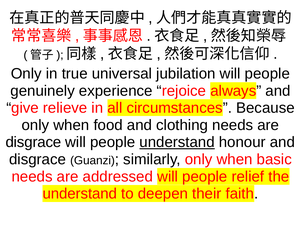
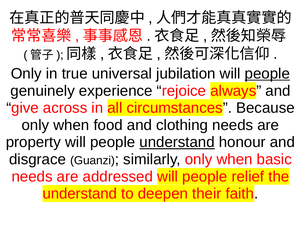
people underline: none -> present (267, 74)
relieve: relieve -> across (65, 108)
disgrace: disgrace -> property (33, 142)
